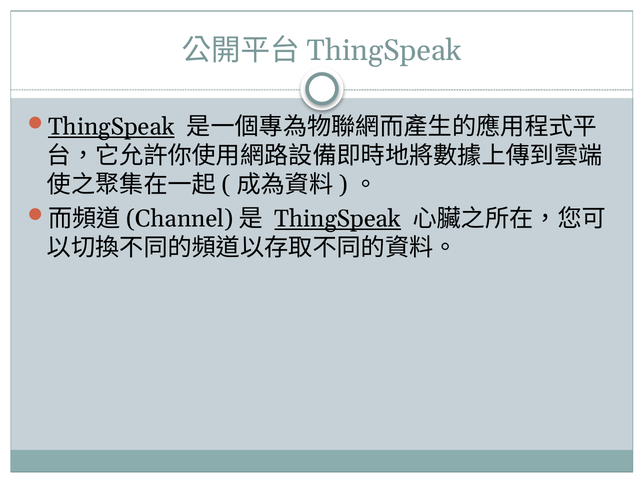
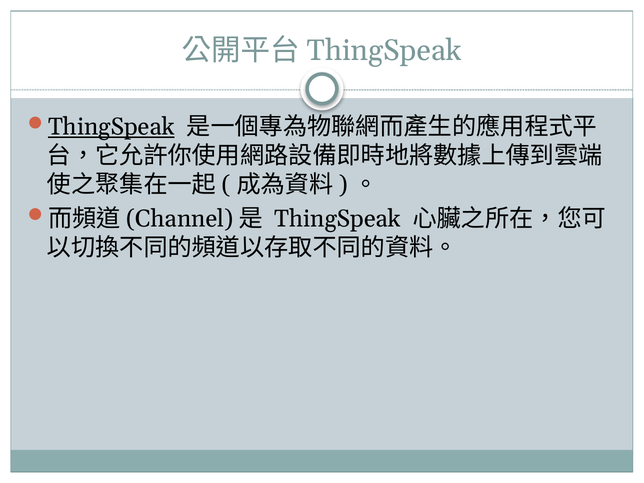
ThingSpeak underline: present -> none (338, 219)
